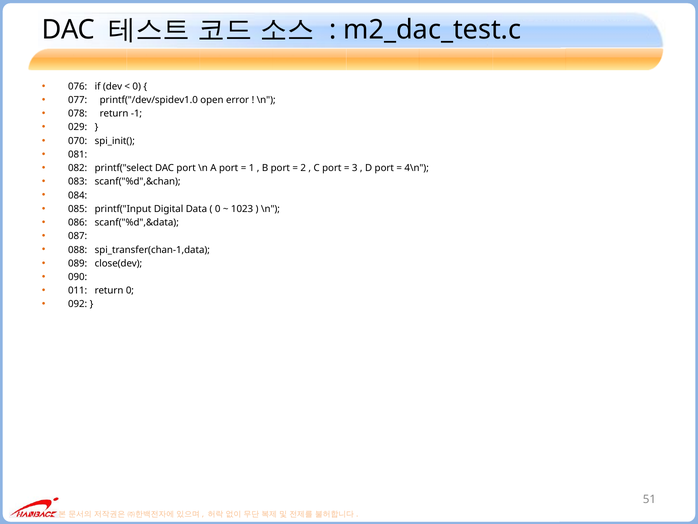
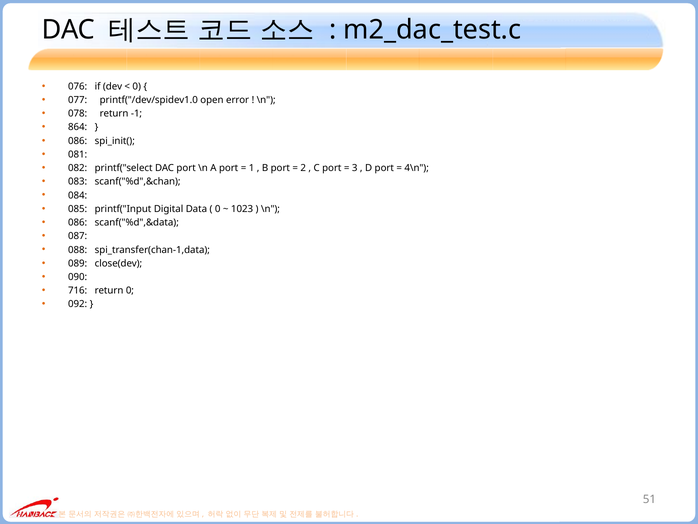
029: 029 -> 864 (78, 127)
070: 070 -> 086 (78, 141)
011: 011 -> 716 (78, 290)
